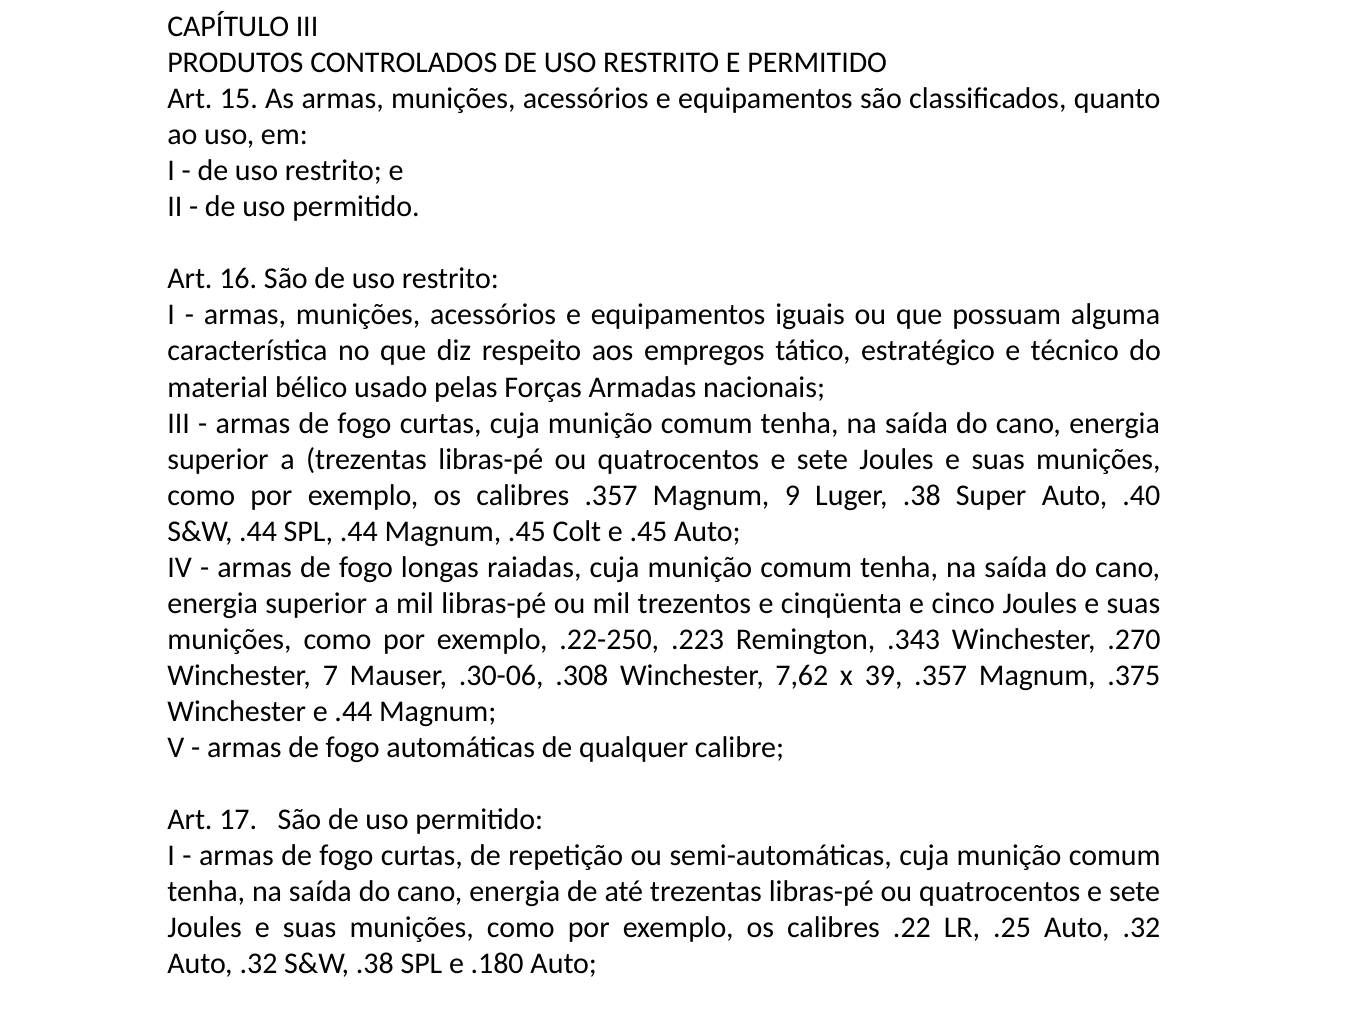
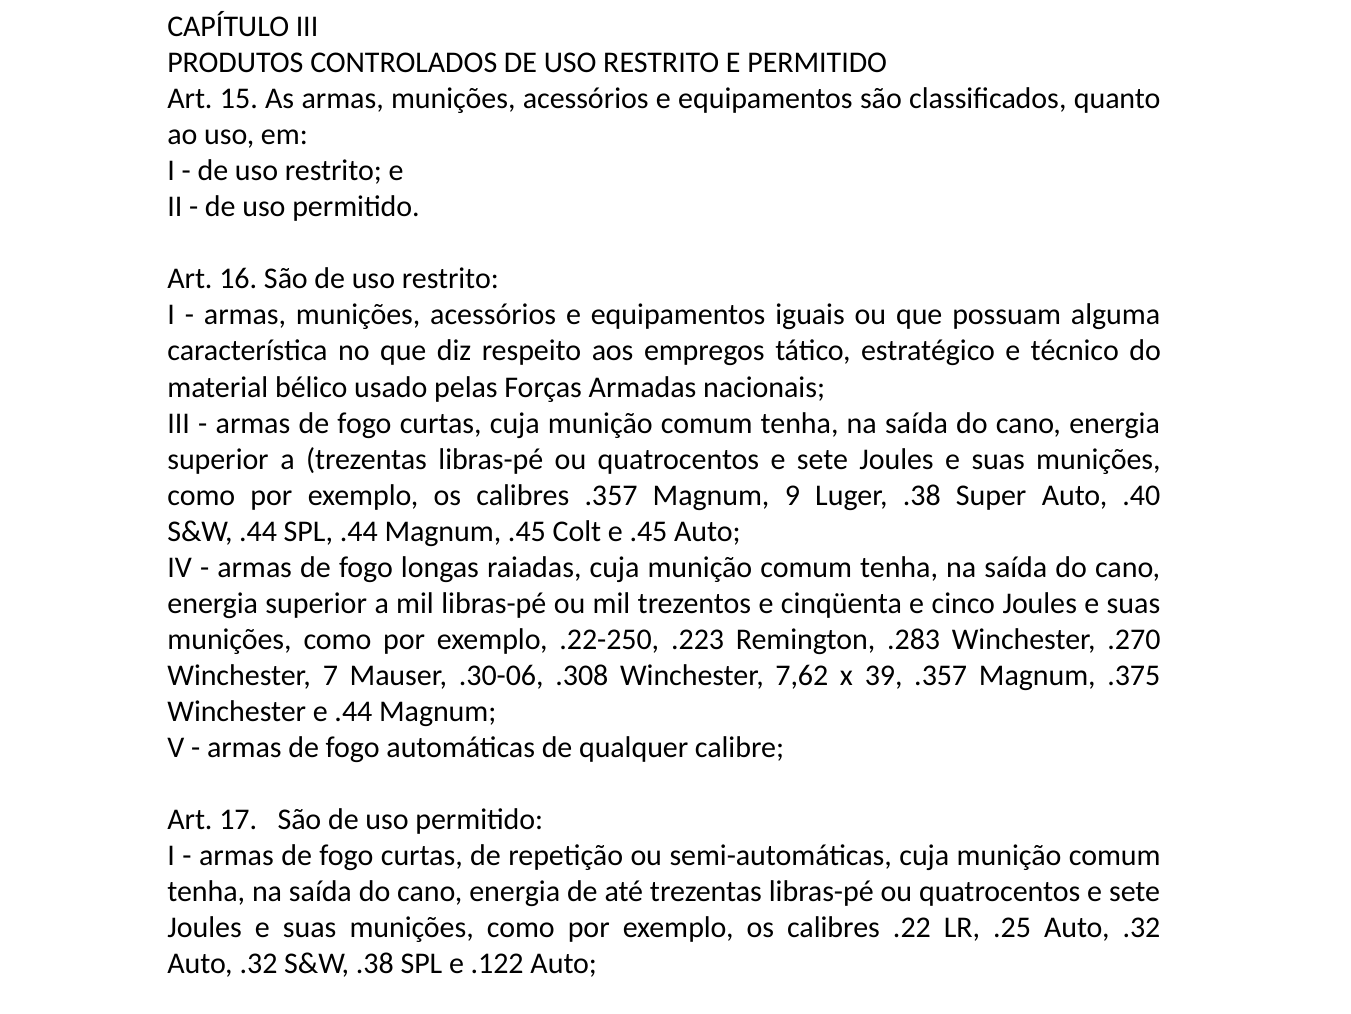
.343: .343 -> .283 (914, 639)
.180: .180 -> .122 (497, 963)
